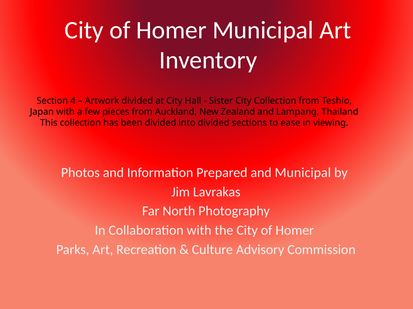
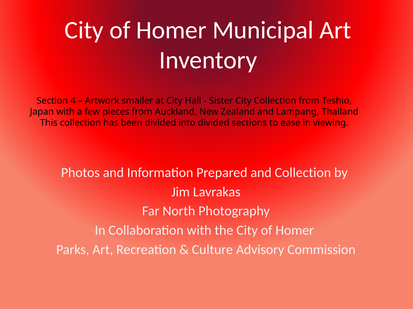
Artwork divided: divided -> smaller (137, 101)
and Municipal: Municipal -> Collection (303, 173)
